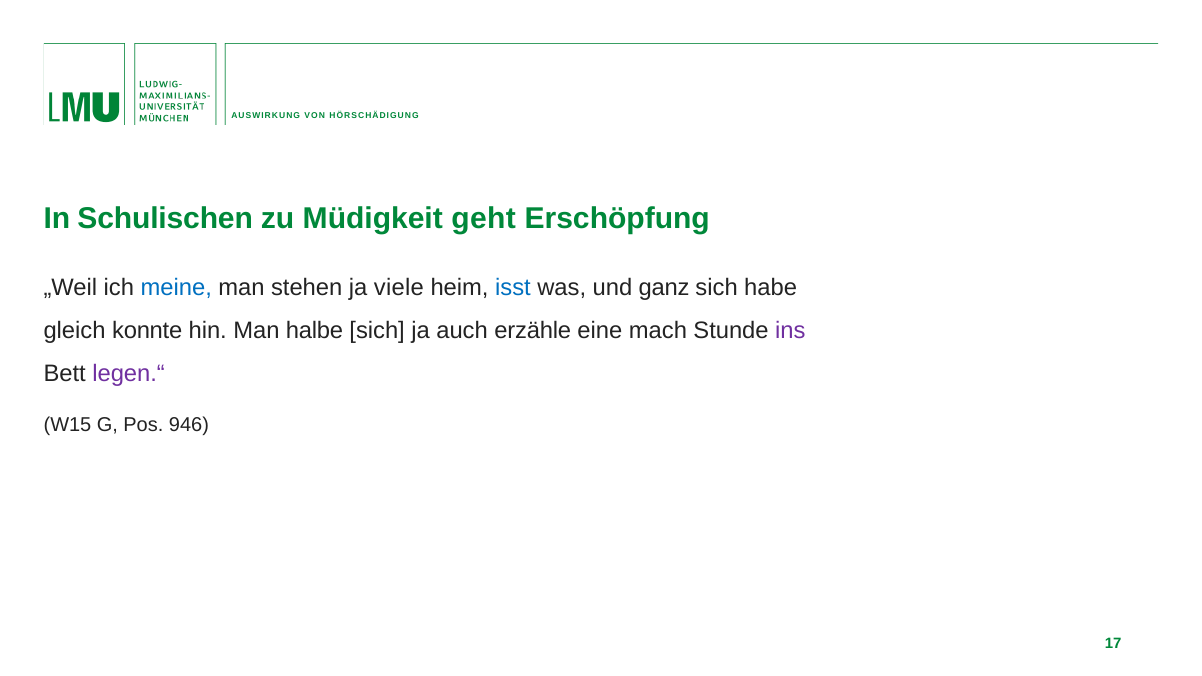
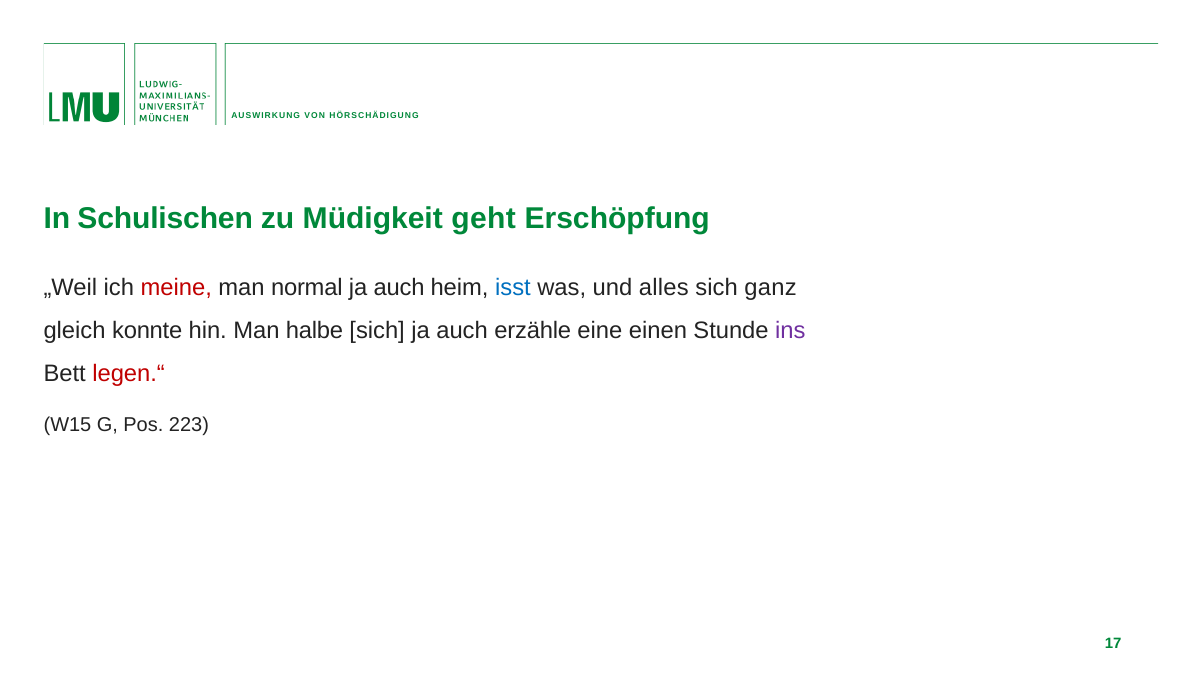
meine colour: blue -> red (176, 288)
stehen: stehen -> normal (307, 288)
viele: viele -> auch (399, 288)
ganz: ganz -> alles (664, 288)
habe: habe -> ganz (771, 288)
mach: mach -> einen (658, 331)
legen.“ colour: purple -> red (129, 373)
946: 946 -> 223 (189, 425)
